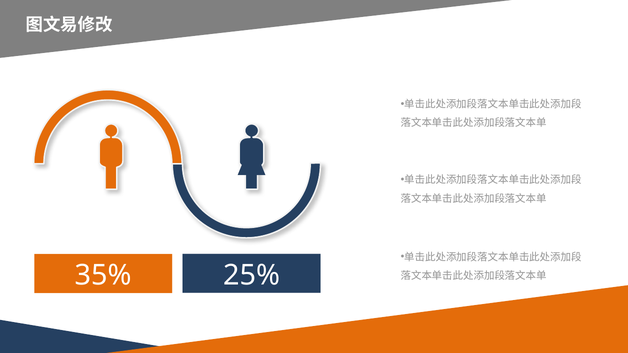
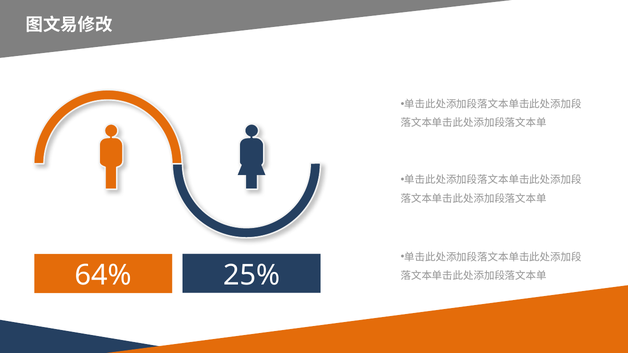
35%: 35% -> 64% (103, 276)
